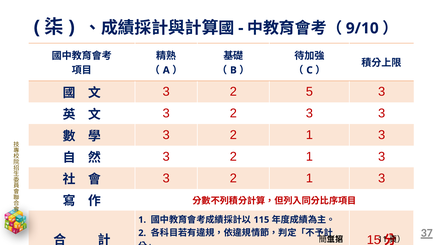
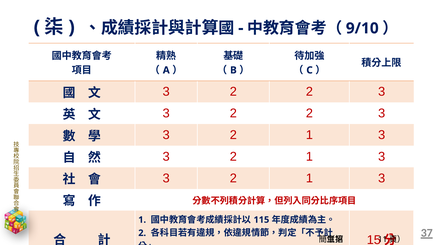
5: 5 -> 2 (309, 92)
3: 3 -> 2 (309, 114)
